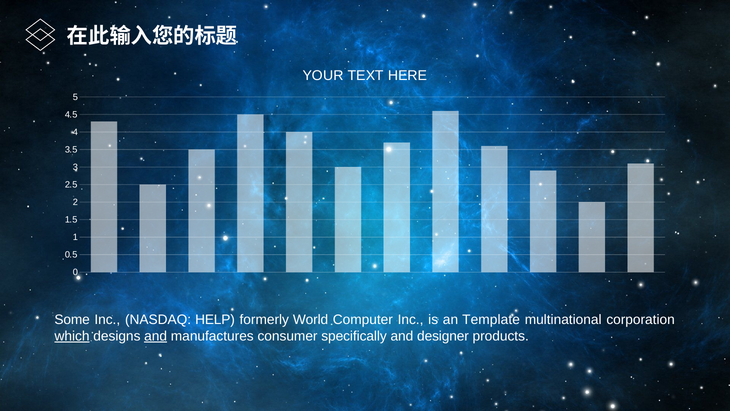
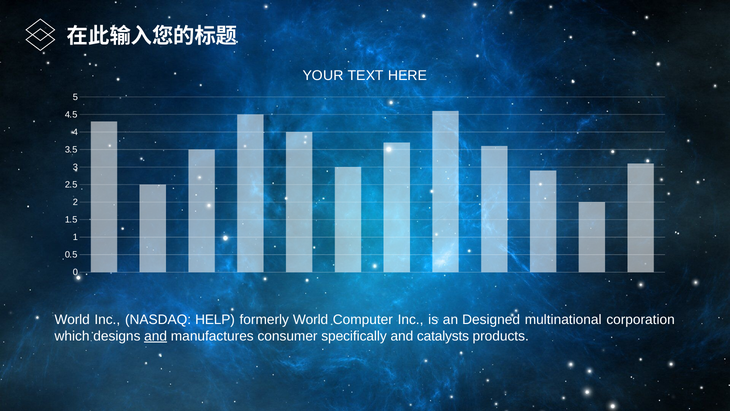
Some: Some -> World (72, 319)
Template: Template -> Designed (491, 319)
which underline: present -> none (72, 336)
designer: designer -> catalysts (443, 336)
